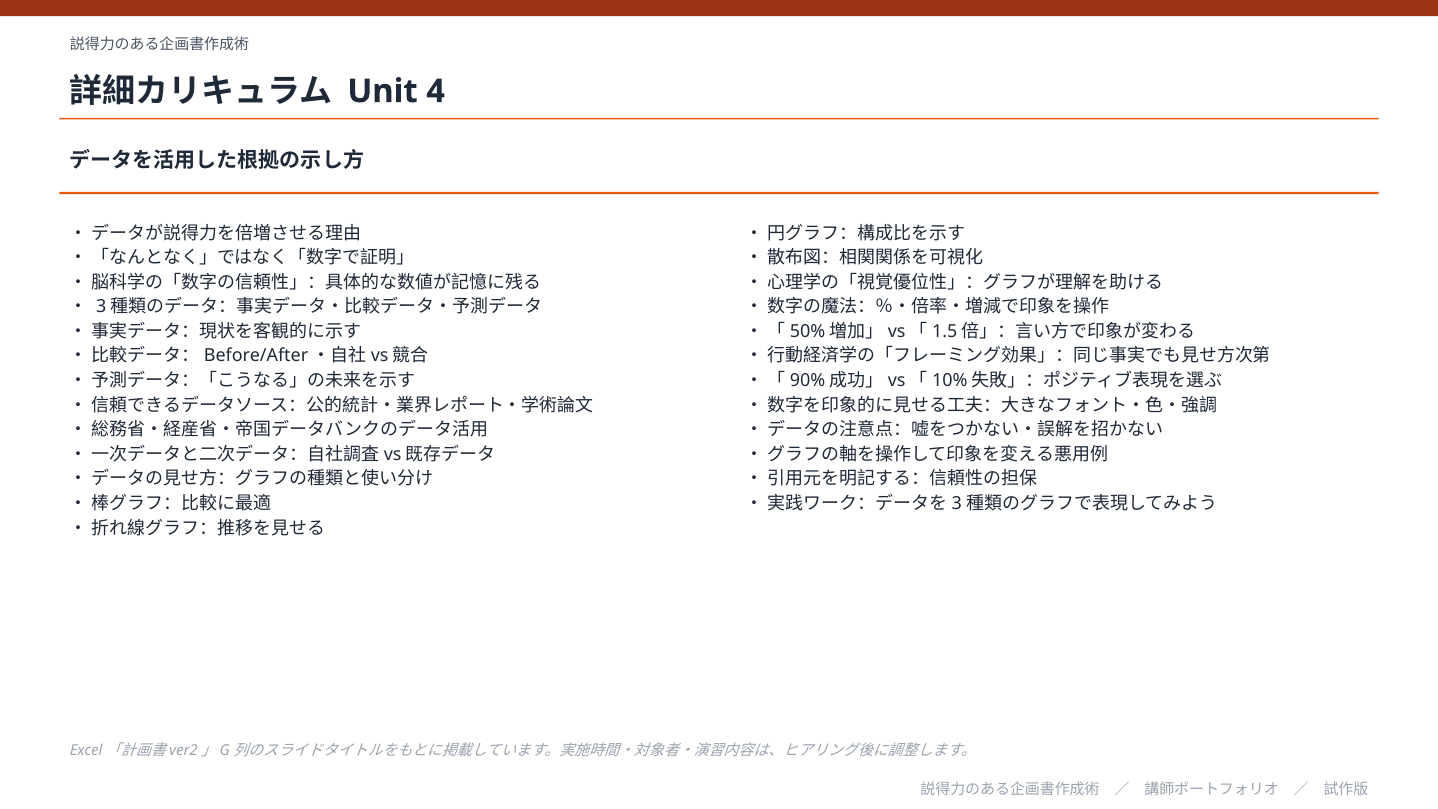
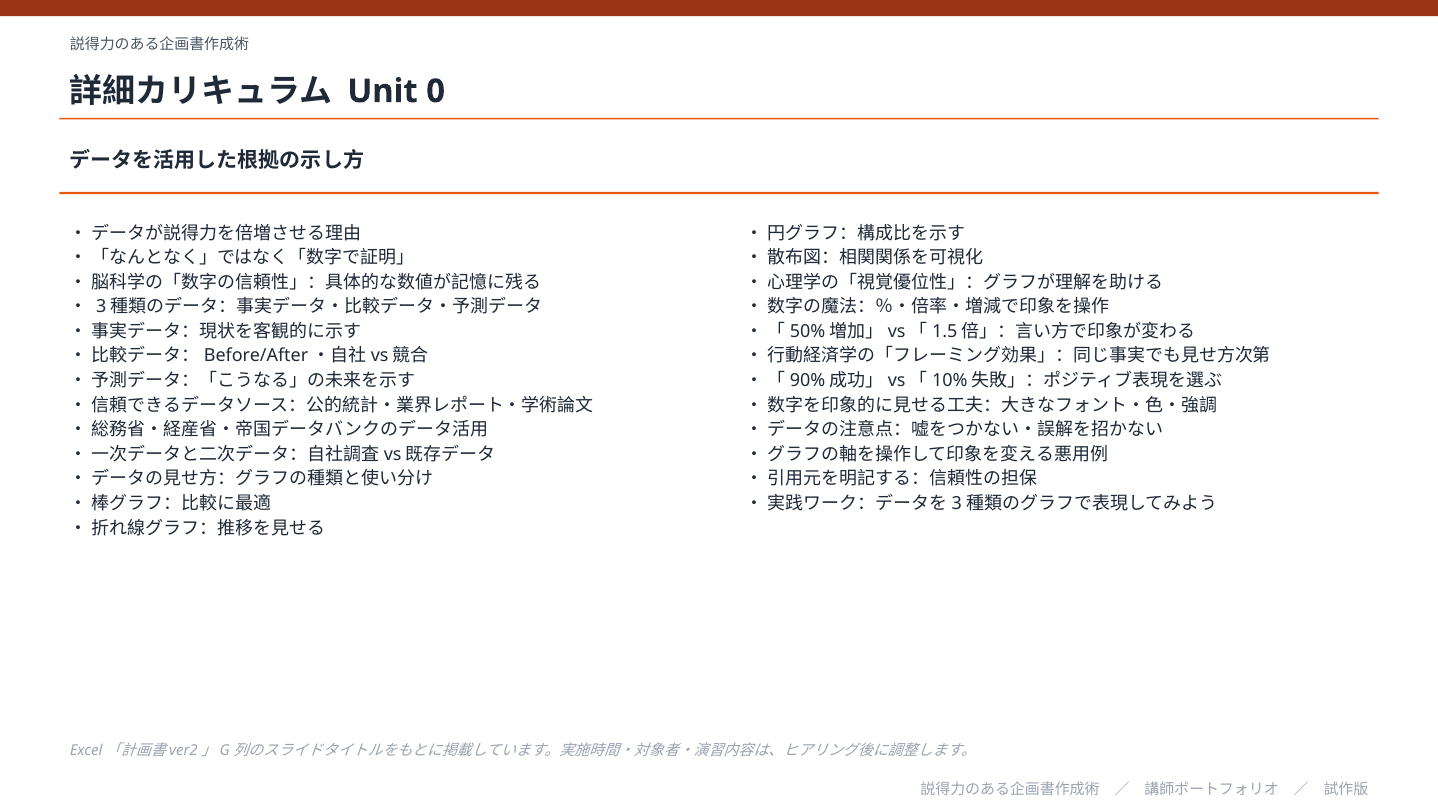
4: 4 -> 0 (436, 91)
